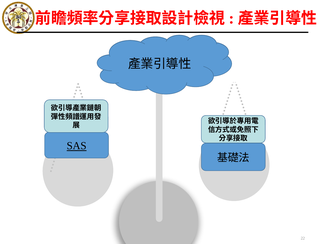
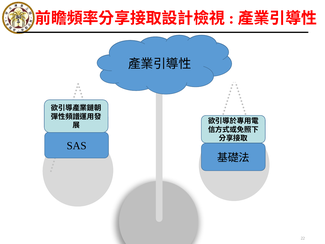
SAS underline: present -> none (77, 146)
